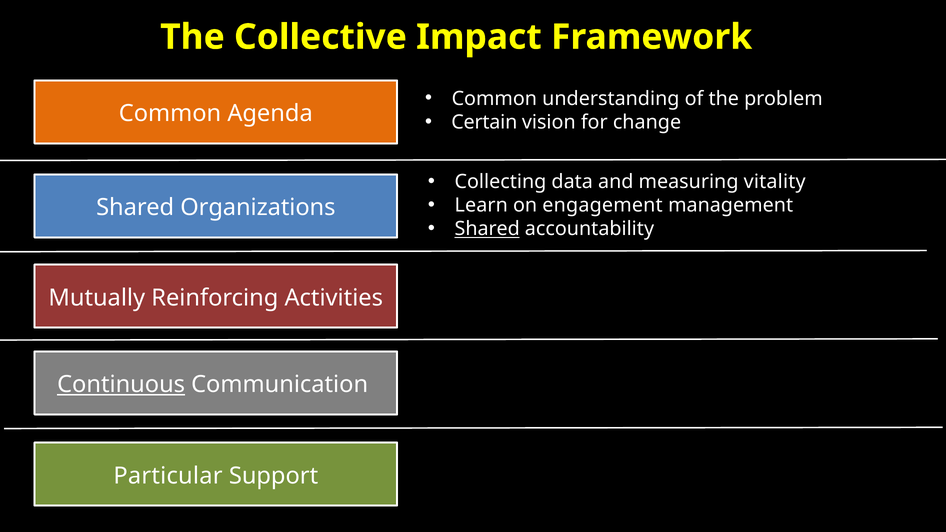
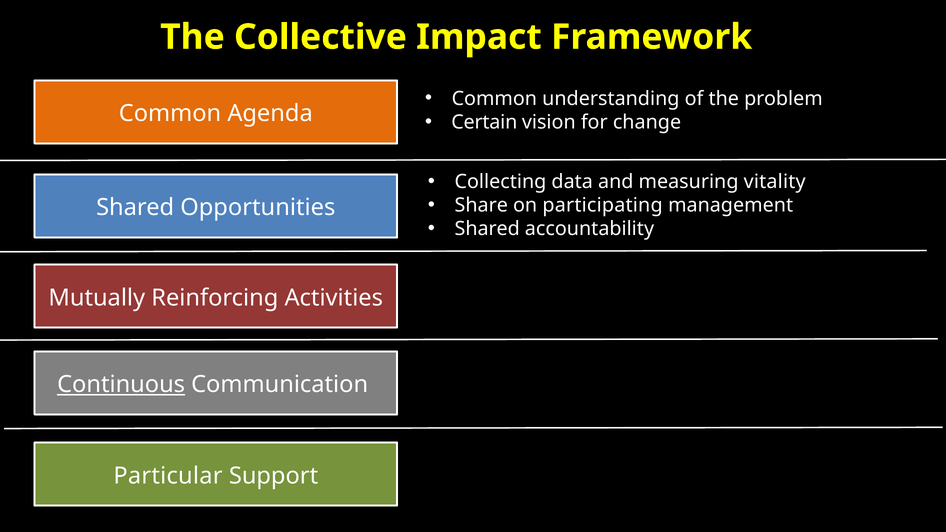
Learn: Learn -> Share (481, 205)
engagement: engagement -> participating (603, 205)
Organizations: Organizations -> Opportunities (258, 208)
Shared underline: present -> none (487, 229)
